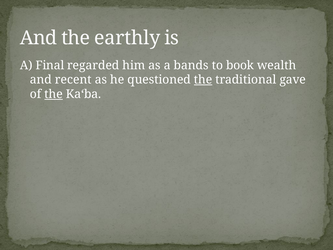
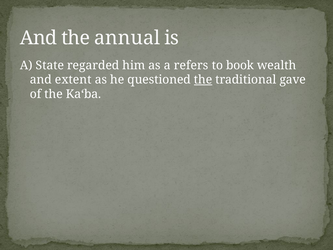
earthly: earthly -> annual (127, 38)
Final: Final -> State (50, 65)
bands: bands -> refers (191, 65)
recent: recent -> extent (73, 80)
the underline: present -> none (54, 94)
